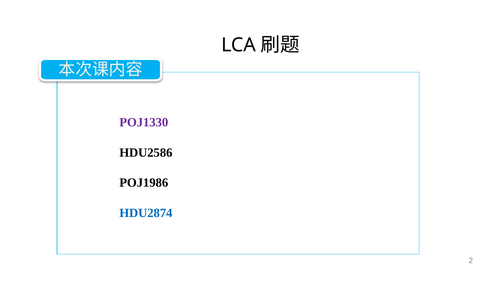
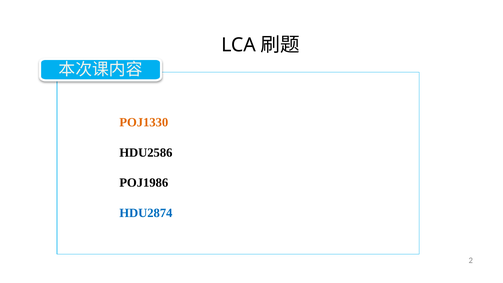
POJ1330 colour: purple -> orange (144, 122)
